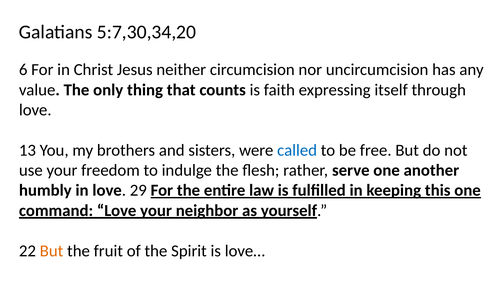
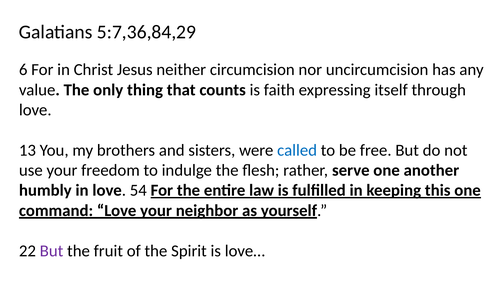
5:7,30,34,20: 5:7,30,34,20 -> 5:7,36,84,29 (147, 32)
29: 29 -> 54 (138, 191)
But colour: orange -> purple (52, 251)
